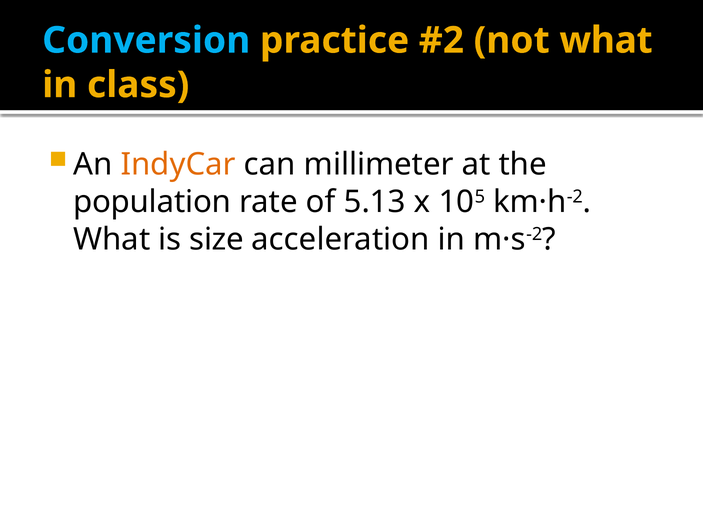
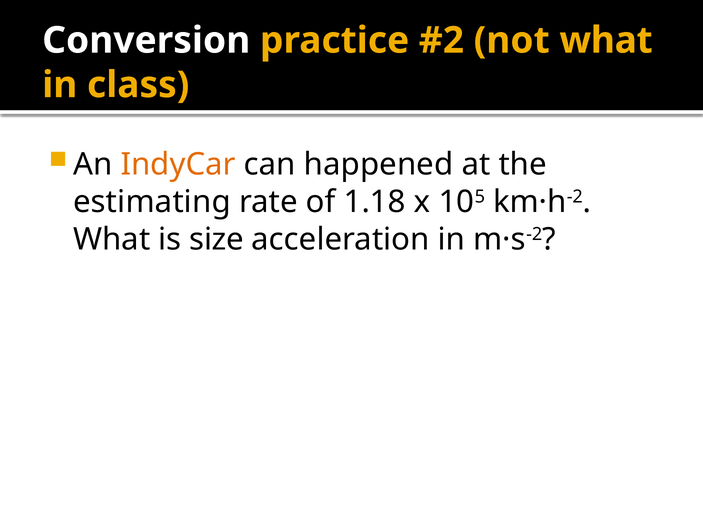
Conversion colour: light blue -> white (146, 40)
millimeter: millimeter -> happened (379, 164)
population: population -> estimating (152, 202)
5.13: 5.13 -> 1.18 (375, 202)
